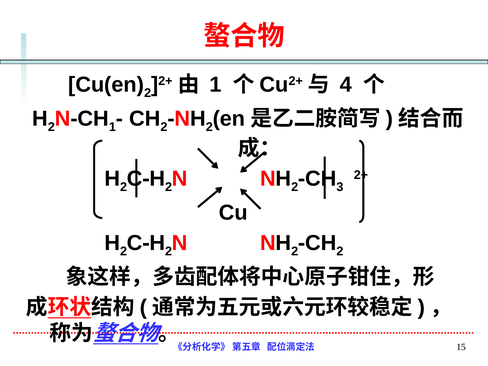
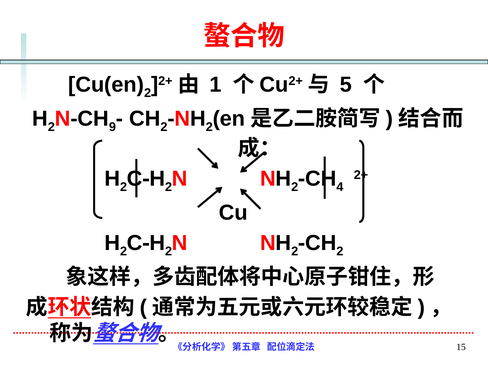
4: 4 -> 5 (346, 85)
1: 1 -> 9 (112, 127)
3: 3 -> 4 (340, 187)
